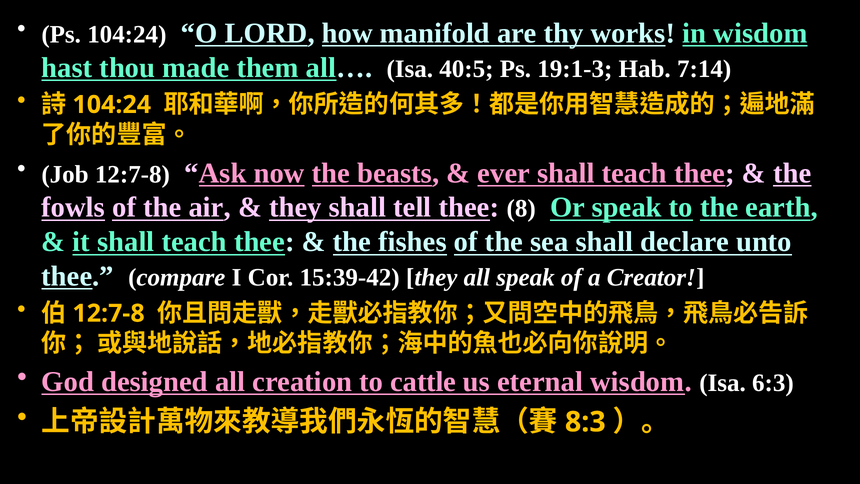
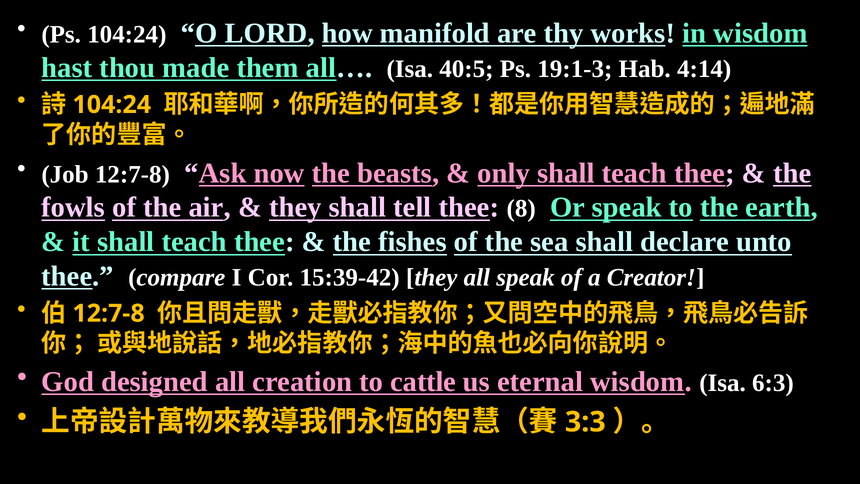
7:14: 7:14 -> 4:14 (704, 69)
ever: ever -> only (504, 173)
8:3: 8:3 -> 3:3 (585, 422)
